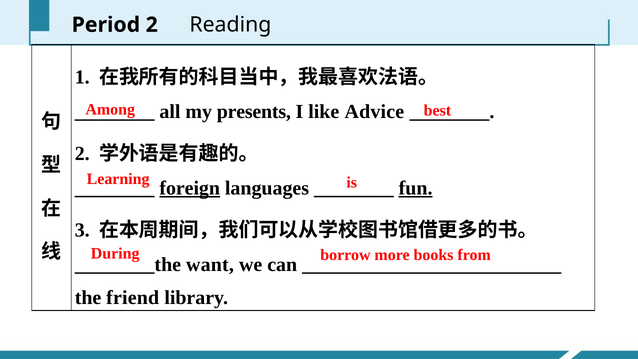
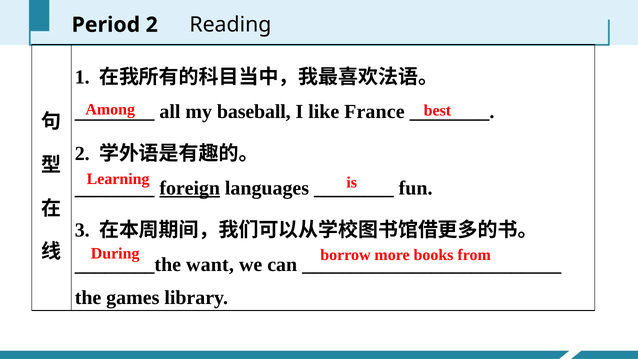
presents: presents -> baseball (254, 112)
Advice: Advice -> France (374, 112)
fun underline: present -> none (416, 188)
friend: friend -> games (133, 298)
